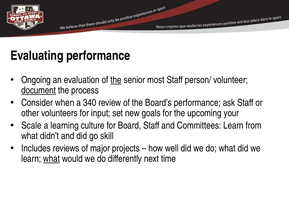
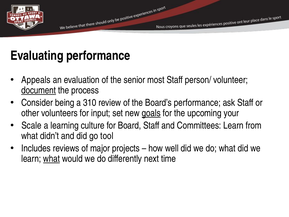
Ongoing: Ongoing -> Appeals (36, 80)
the underline: present -> none (116, 80)
when: when -> being (65, 103)
340: 340 -> 310 (90, 103)
goals underline: none -> present (151, 113)
skill: skill -> tool (107, 136)
